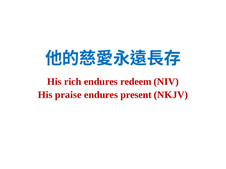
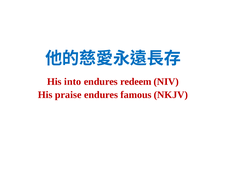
rich: rich -> into (73, 82)
present: present -> famous (136, 95)
